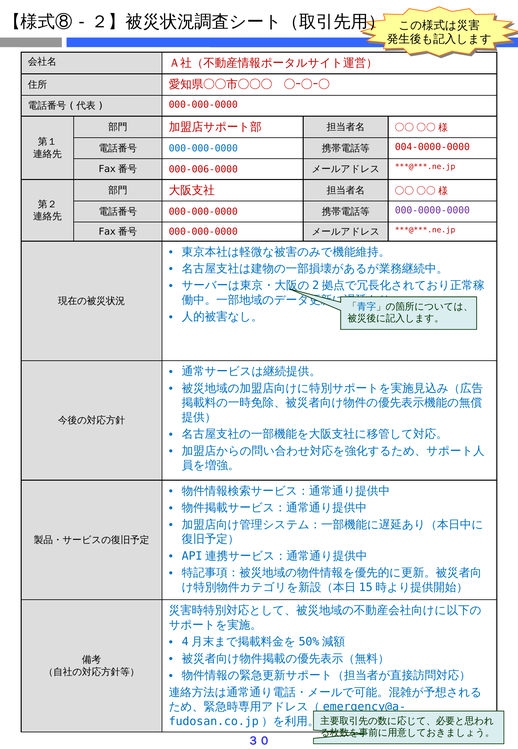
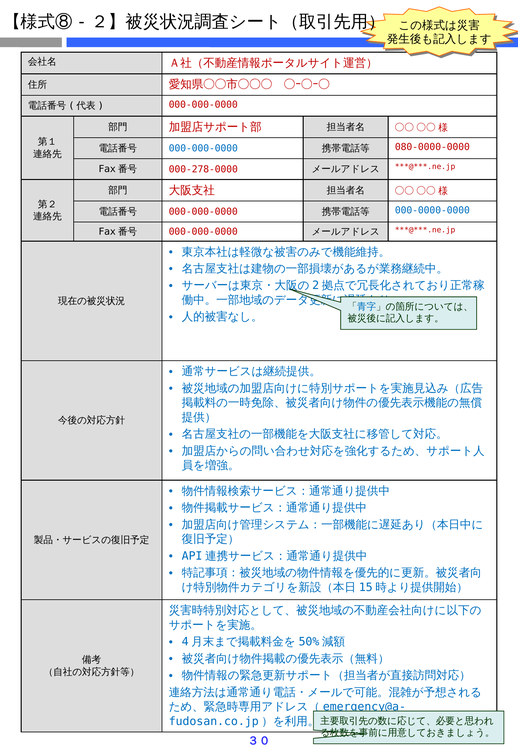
004-0000-0000: 004-0000-0000 -> 080-0000-0000 (432, 147)
000-006-0000: 000-006-0000 -> 000-278-0000 (203, 169)
000-0000-0000 colour: purple -> blue (432, 210)
